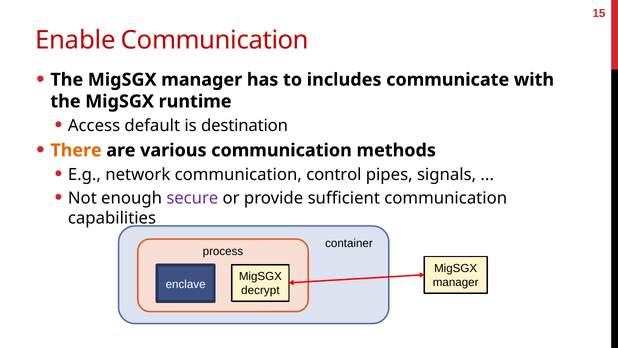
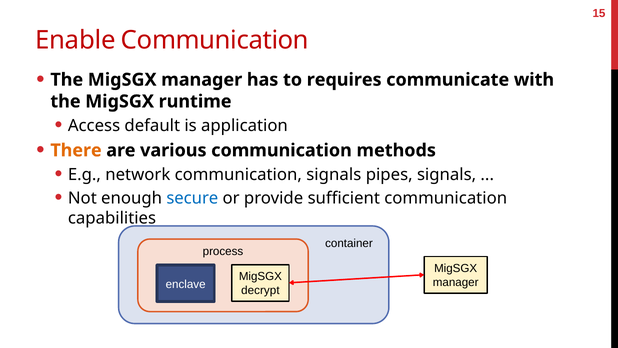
includes: includes -> requires (344, 80)
destination: destination -> application (244, 125)
communication control: control -> signals (334, 174)
secure colour: purple -> blue (192, 198)
